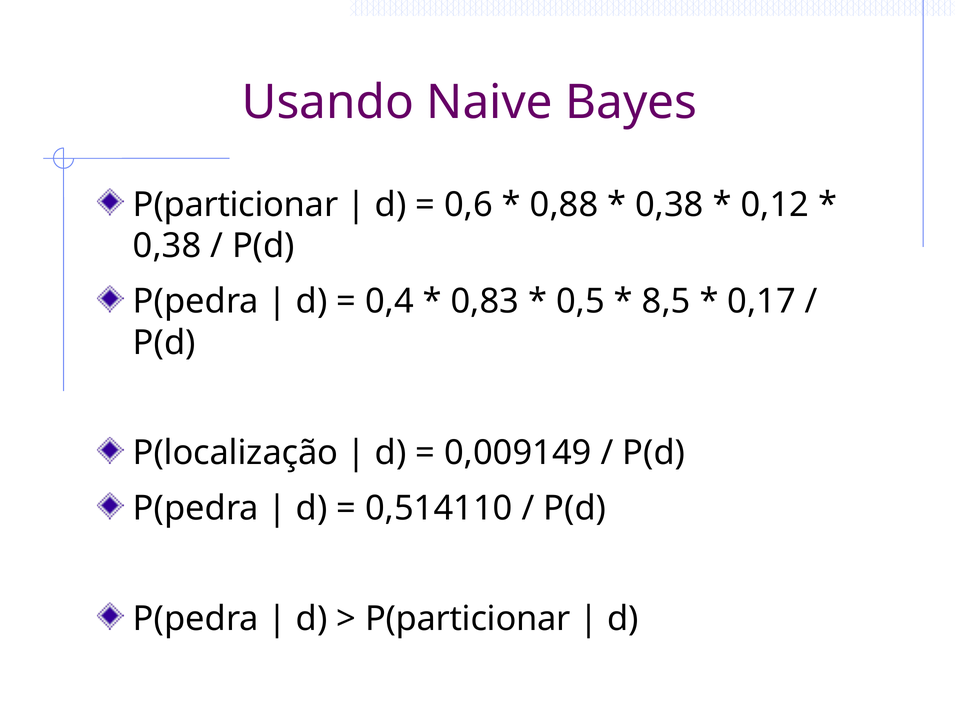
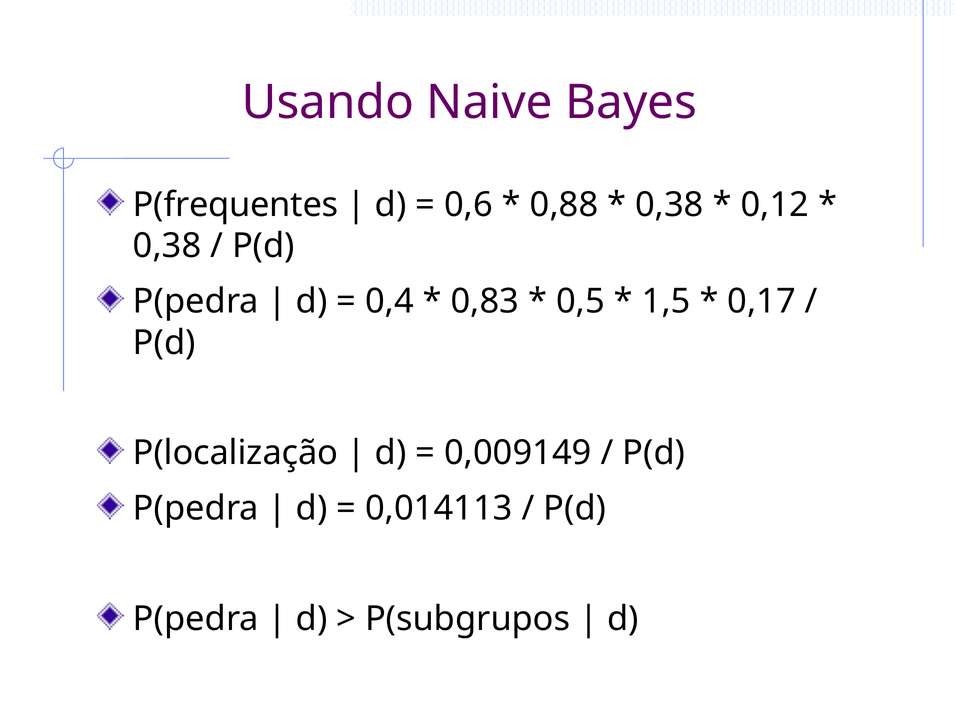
P(particionar: P(particionar -> P(frequentes (236, 204)
8,5: 8,5 -> 1,5 (666, 301)
0,514110: 0,514110 -> 0,014113 (439, 508)
P(particionar: P(particionar -> P(subgrupos (468, 618)
